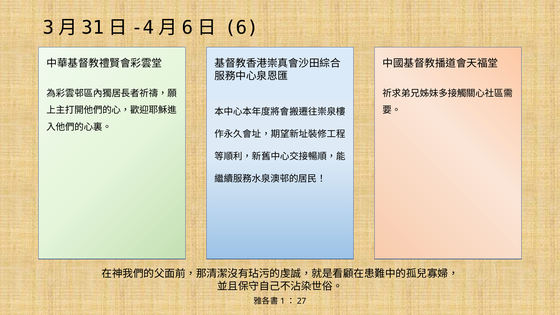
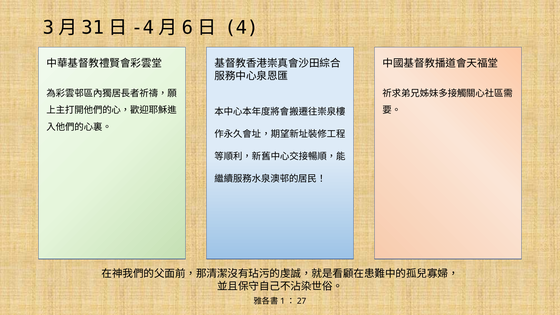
6: 6 -> 4 (242, 28)
